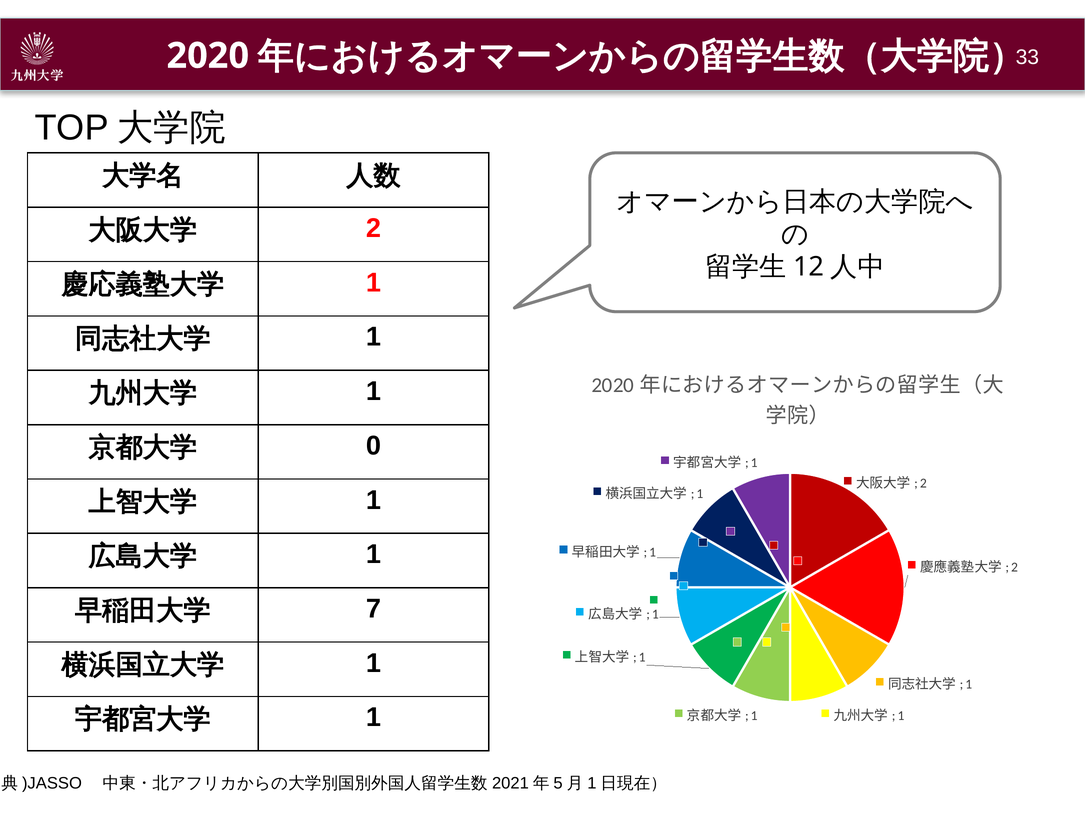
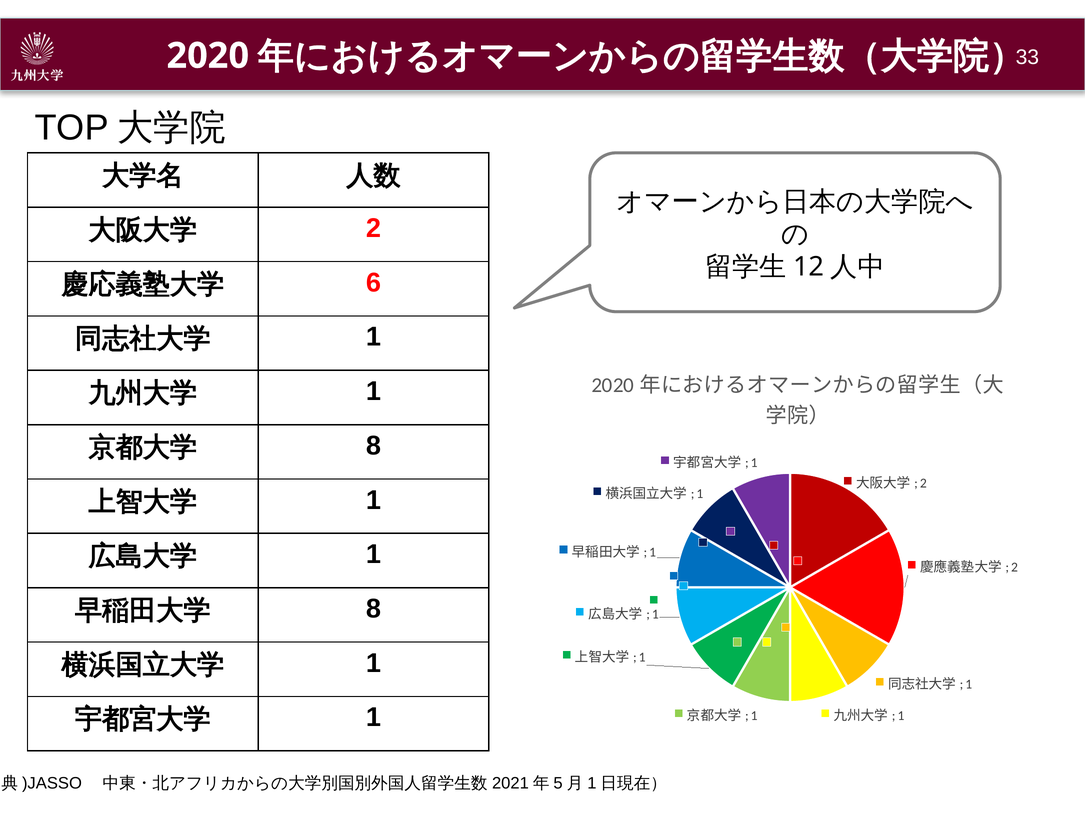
1: 1 -> 6 (374, 283)
0: 0 -> 8 (374, 446)
7: 7 -> 8 (374, 609)
